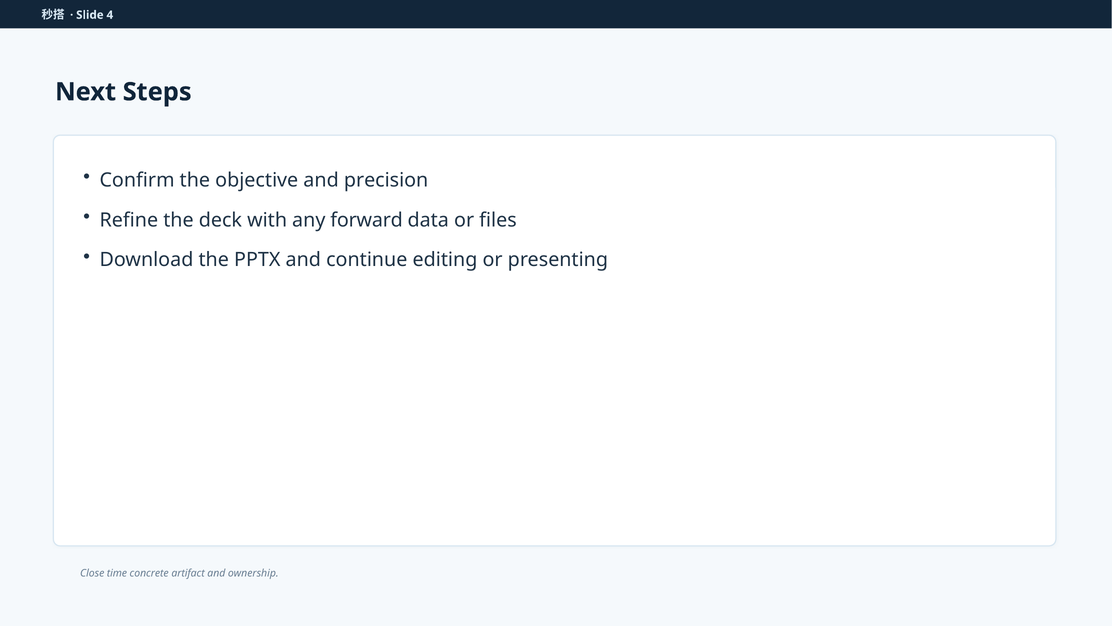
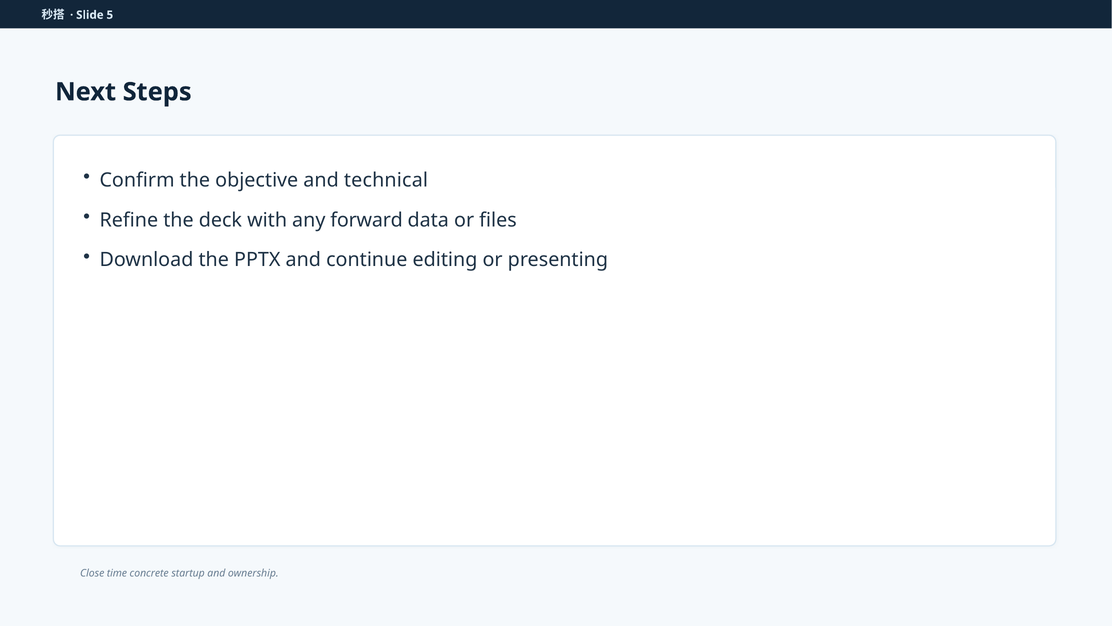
4: 4 -> 5 (110, 15)
precision: precision -> technical (386, 180)
artifact: artifact -> startup (188, 573)
